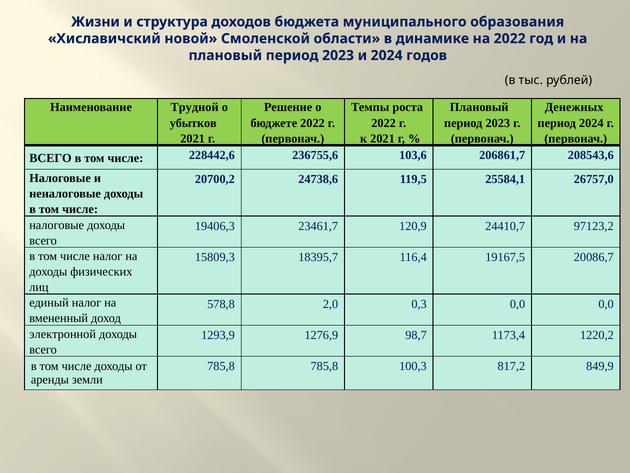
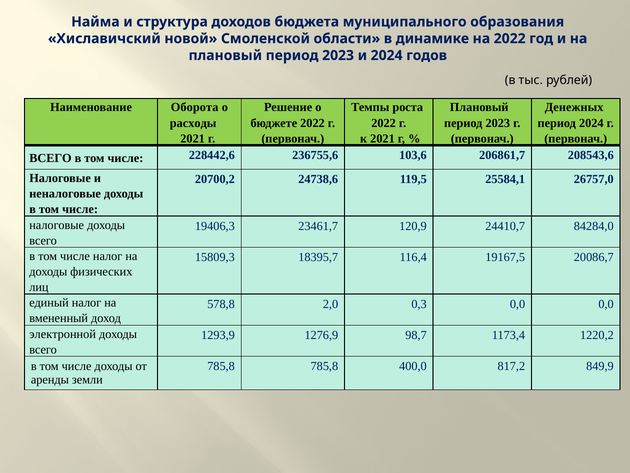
Жизни: Жизни -> Найма (95, 22)
Трудной: Трудной -> Оборота (195, 107)
убытков: убытков -> расходы (193, 123)
97123,2: 97123,2 -> 84284,0 (594, 226)
100,3: 100,3 -> 400,0 (413, 366)
